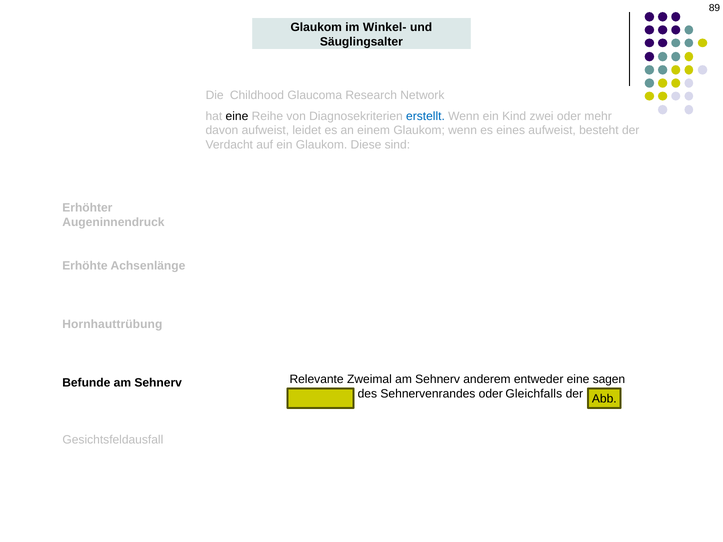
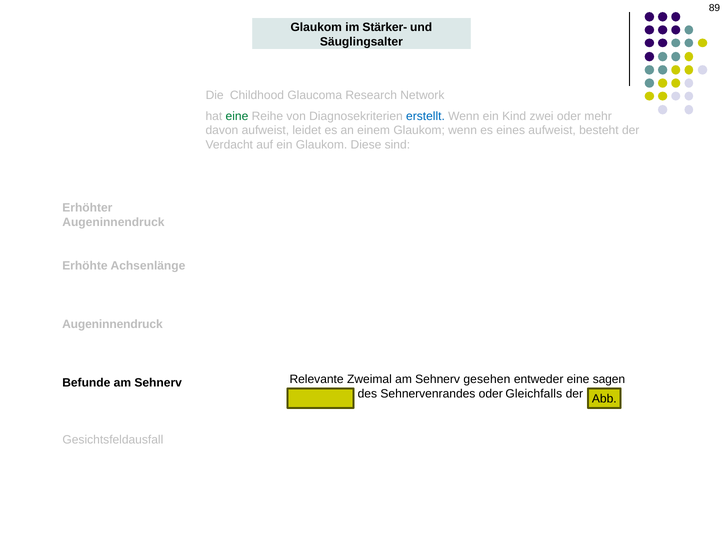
Winkel-: Winkel- -> Stärker- (385, 27)
eine colour: black -> green (237, 116)
Hornhauttrübung: Hornhauttrübung -> Augeninnendruck (112, 325)
anderem: anderem -> gesehen (487, 380)
